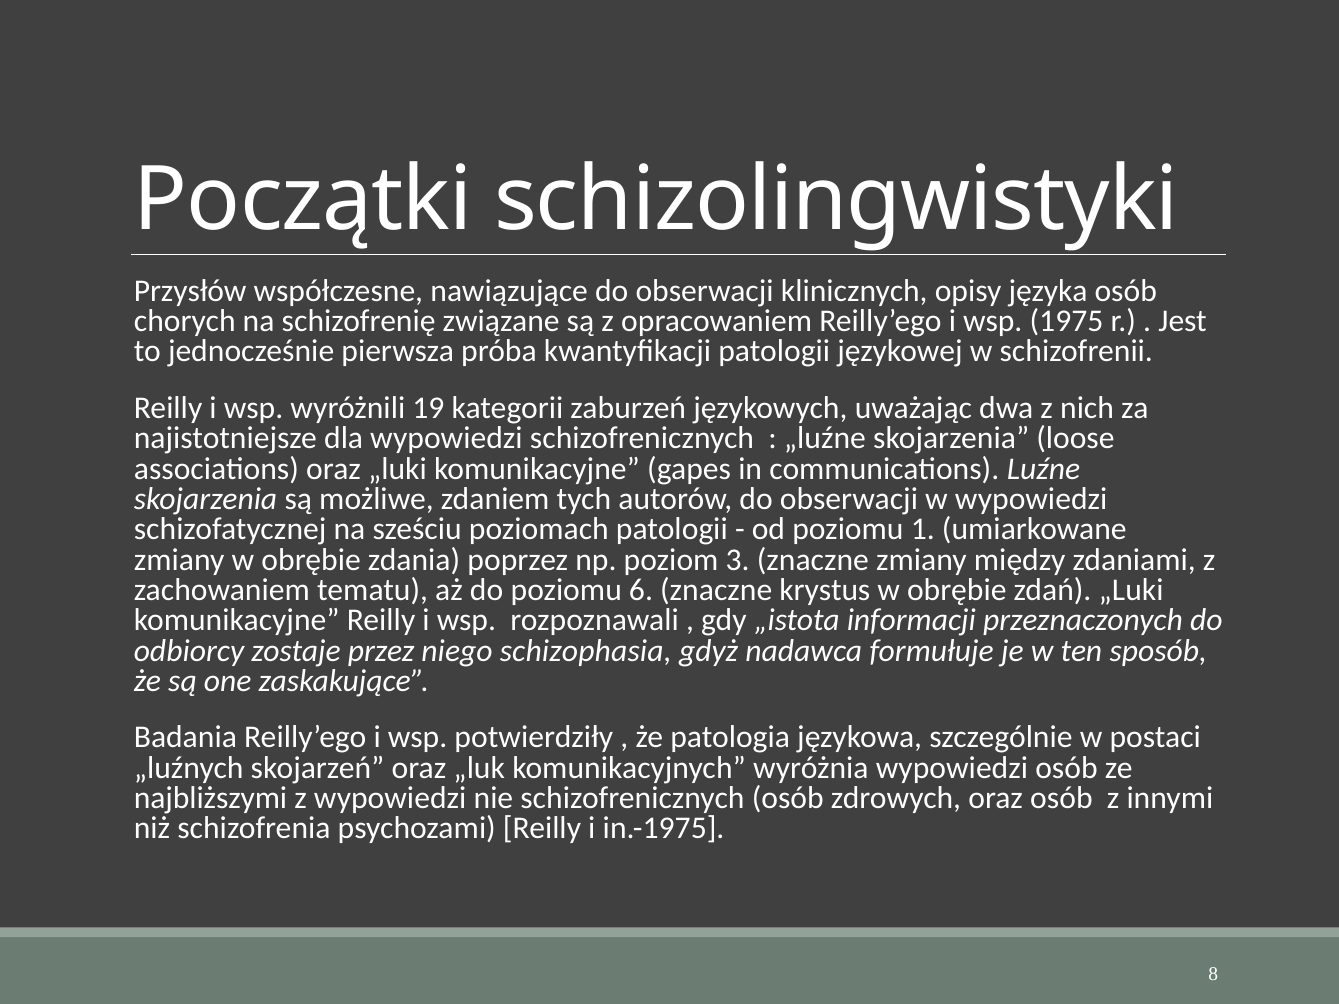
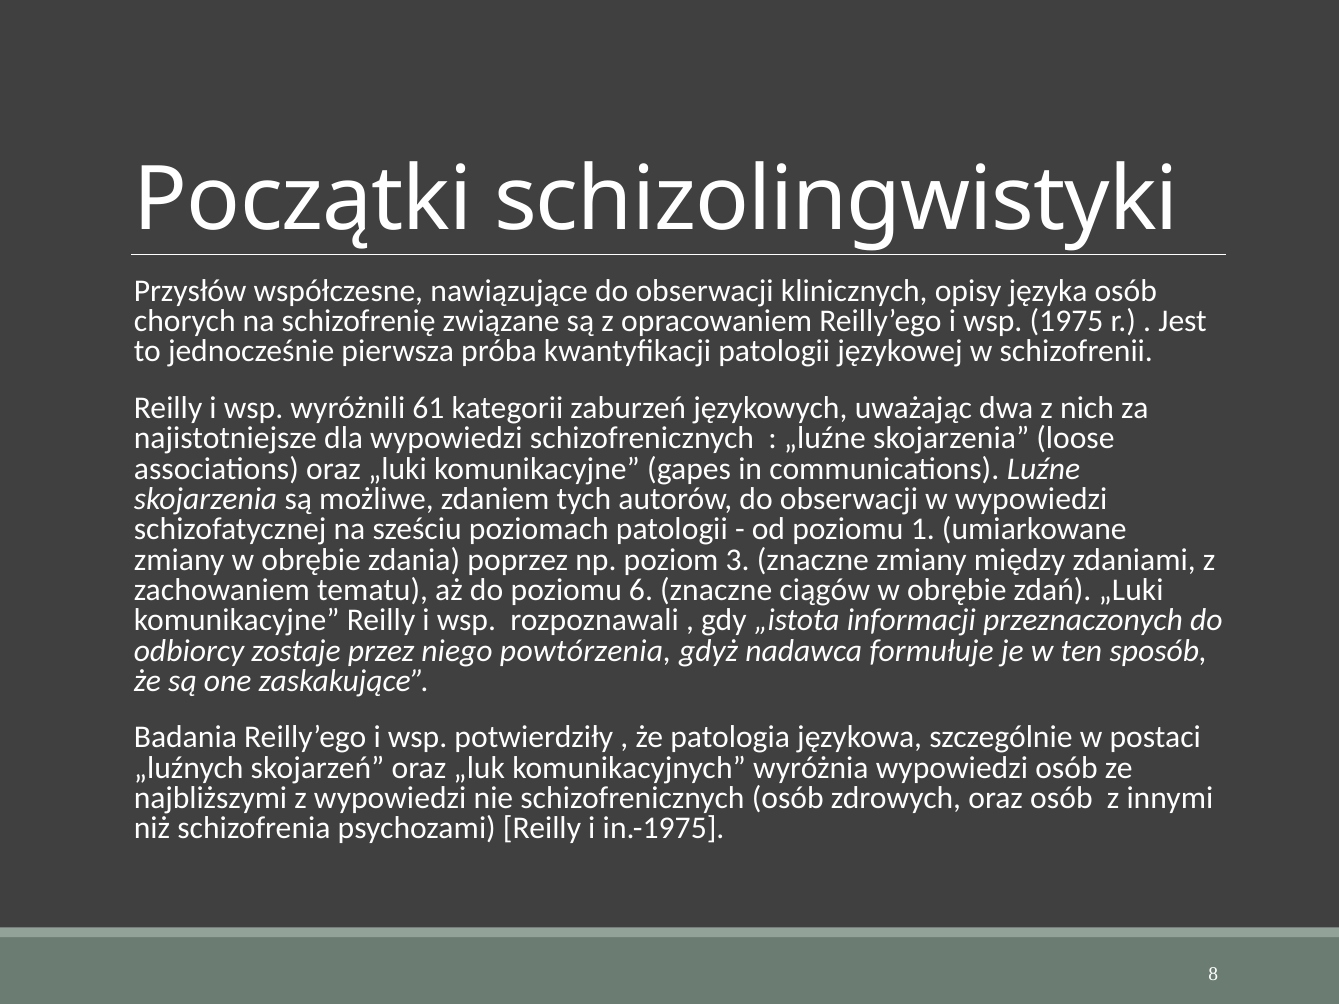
19: 19 -> 61 (428, 408)
krystus: krystus -> ciągów (825, 590)
schizophasia: schizophasia -> powtórzenia (586, 651)
